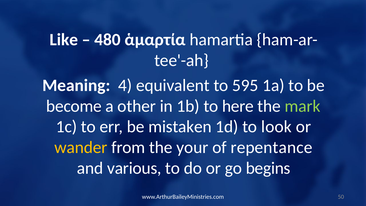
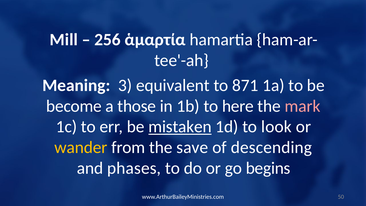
Like: Like -> Mill (64, 40)
480: 480 -> 256 (108, 40)
4: 4 -> 3 (125, 85)
595: 595 -> 871 (245, 85)
other: other -> those (137, 106)
mark colour: light green -> pink (303, 106)
mistaken underline: none -> present (180, 127)
your: your -> save (192, 147)
repentance: repentance -> descending (271, 147)
various: various -> phases (134, 168)
